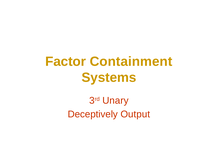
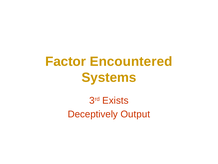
Containment: Containment -> Encountered (131, 61)
Unary: Unary -> Exists (115, 100)
